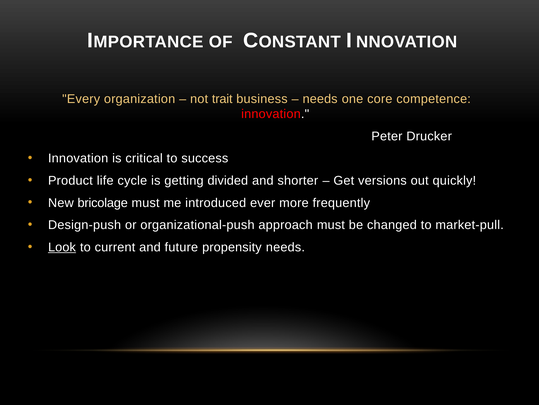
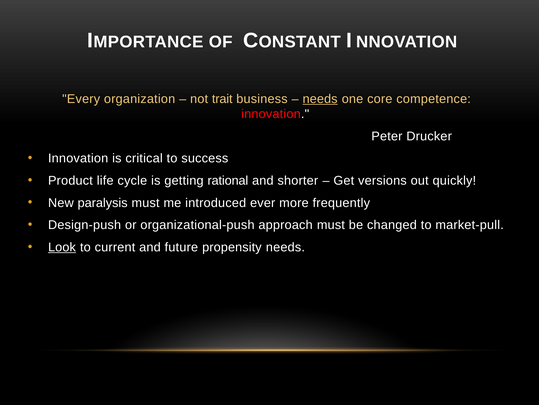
needs underline: none -> present (320, 99)
divided: divided -> rational (228, 180)
bricolage: bricolage -> paralysis (103, 202)
